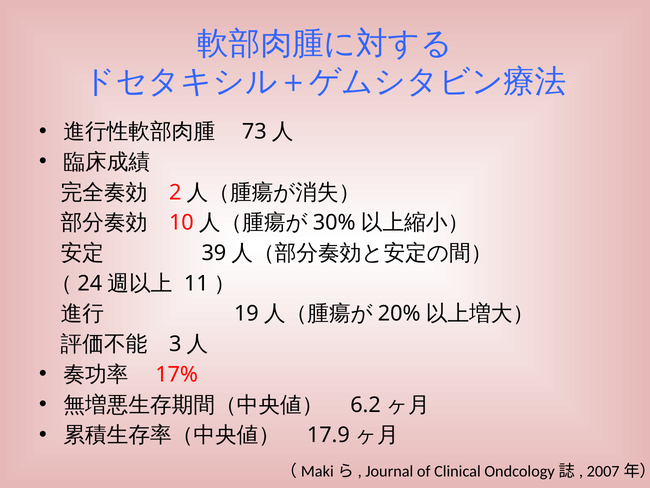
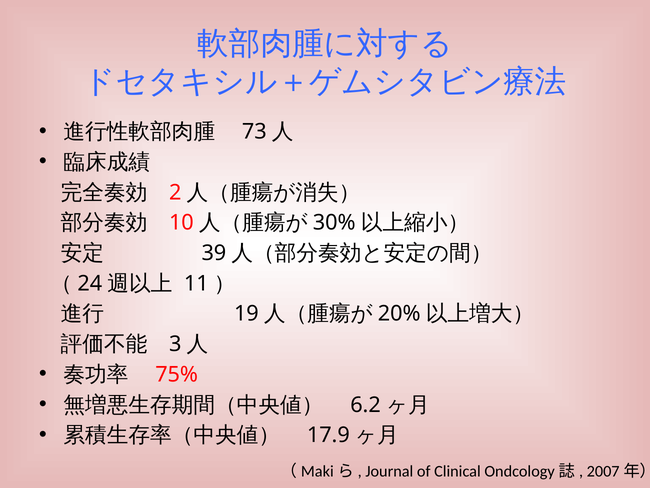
17%: 17% -> 75% (177, 374)
